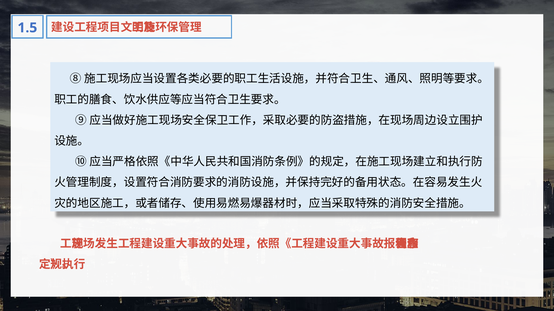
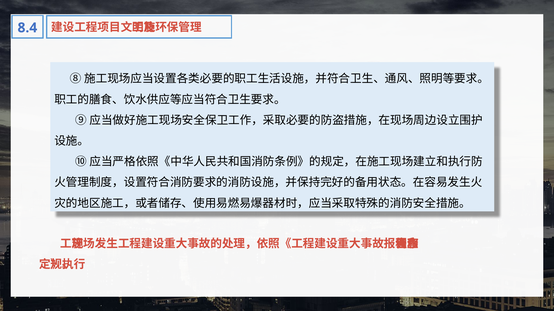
1.5: 1.5 -> 8.4 (27, 28)
